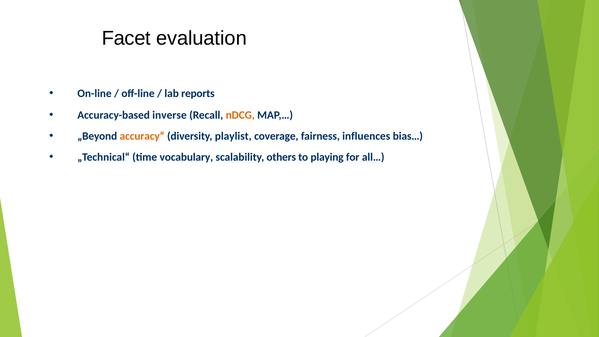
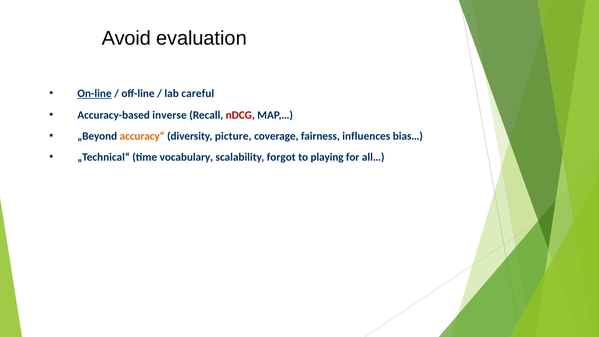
Facet: Facet -> Avoid (126, 38)
On-line underline: none -> present (94, 93)
reports: reports -> careful (198, 93)
nDCG colour: orange -> red (240, 115)
playlist: playlist -> picture (233, 136)
others: others -> forgot (281, 157)
